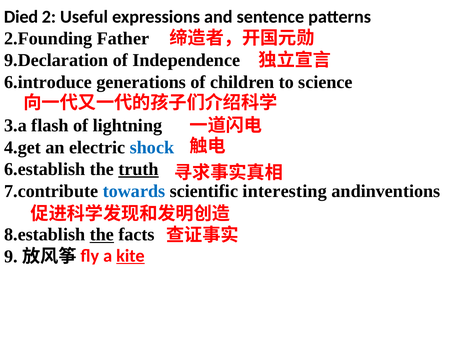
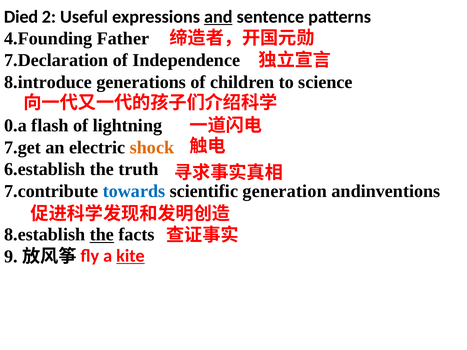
and underline: none -> present (218, 17)
2.Founding: 2.Founding -> 4.Founding (48, 39)
9.Declaration: 9.Declaration -> 7.Declaration (56, 60)
6.introduce: 6.introduce -> 8.introduce (48, 82)
3.a: 3.a -> 0.a (16, 126)
4.get: 4.get -> 7.get (23, 148)
shock colour: blue -> orange (152, 148)
truth underline: present -> none (139, 169)
interesting: interesting -> generation (285, 191)
